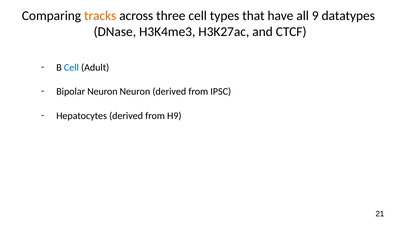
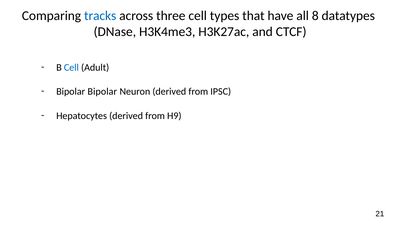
tracks colour: orange -> blue (100, 16)
9: 9 -> 8 (315, 16)
Bipolar Neuron: Neuron -> Bipolar (102, 91)
